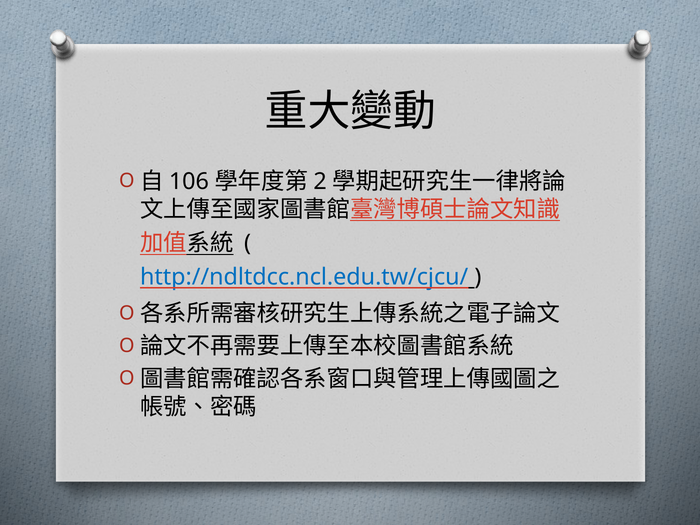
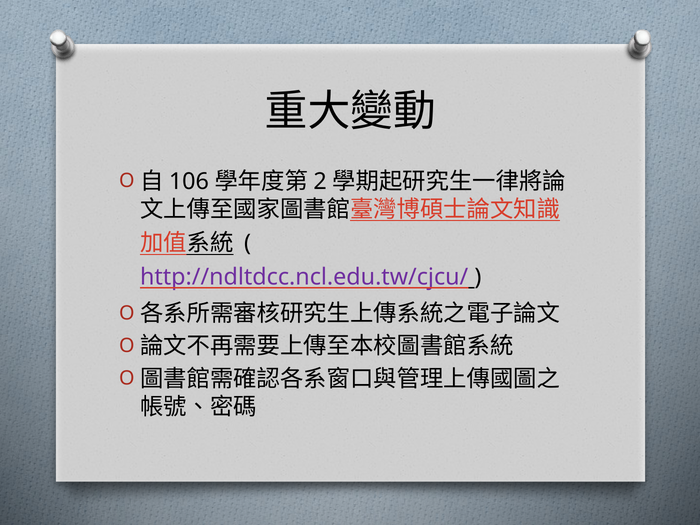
http://ndltdcc.ncl.edu.tw/cjcu/ colour: blue -> purple (304, 277)
